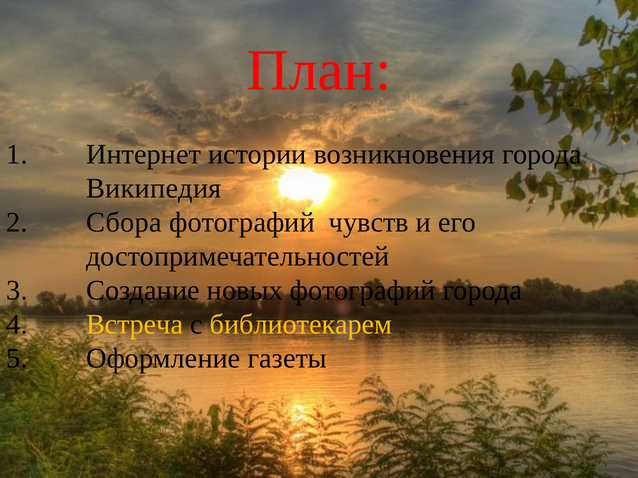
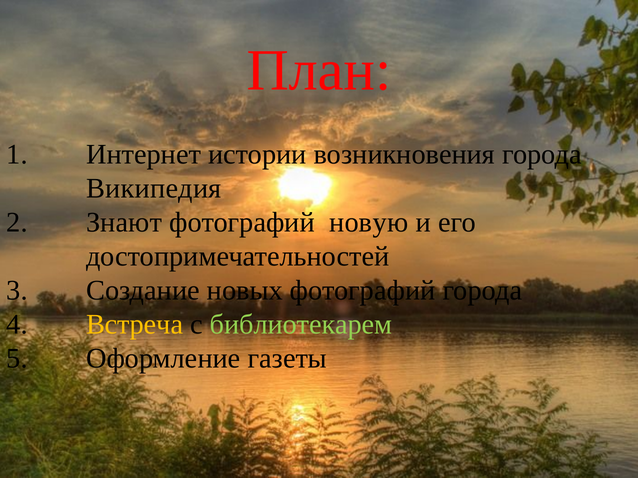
Сбора: Сбора -> Знают (124, 223)
чувств: чувств -> новую (369, 223)
библиотекарем colour: yellow -> light green (301, 325)
